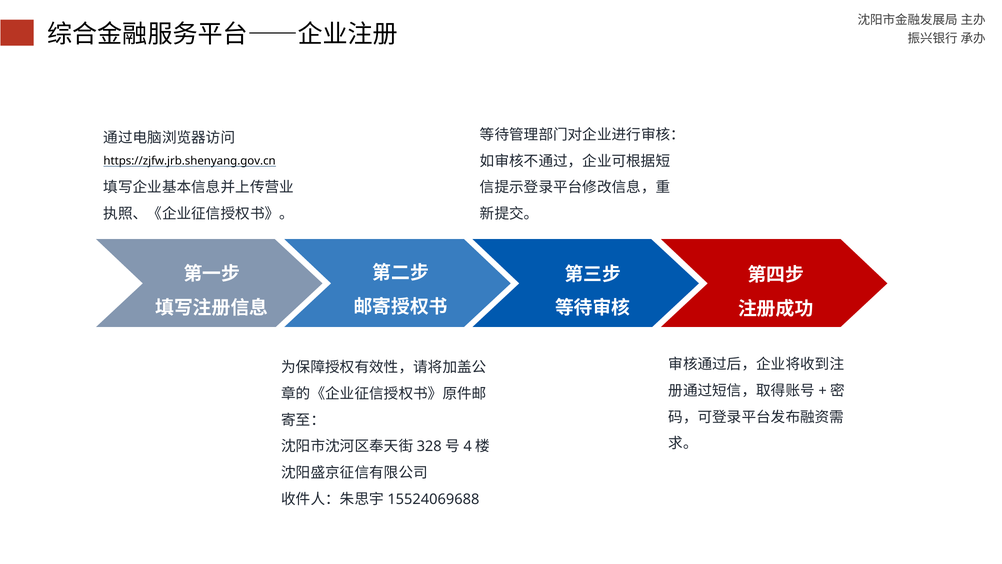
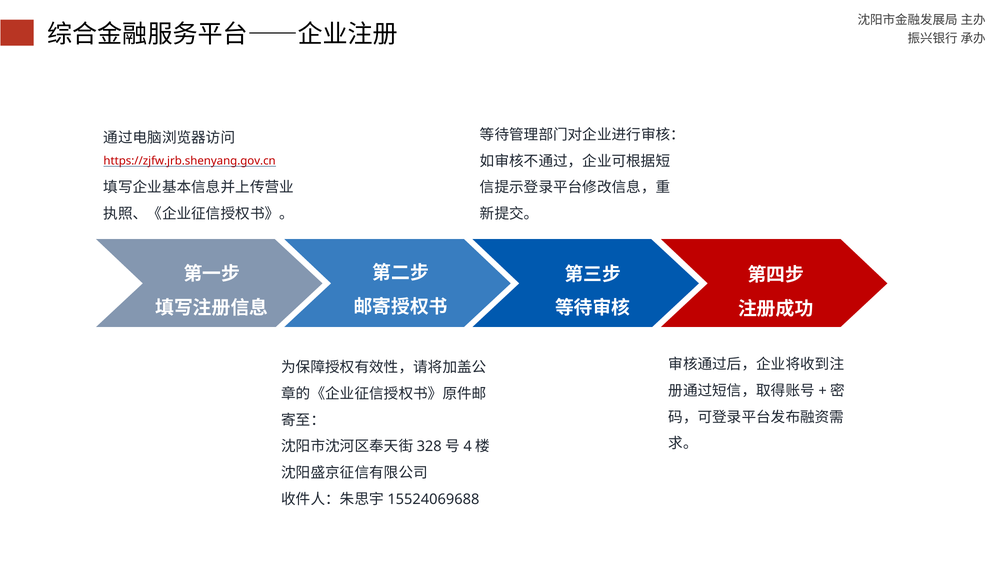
https://zjfw.jrb.shenyang.gov.cn colour: black -> red (190, 161)
